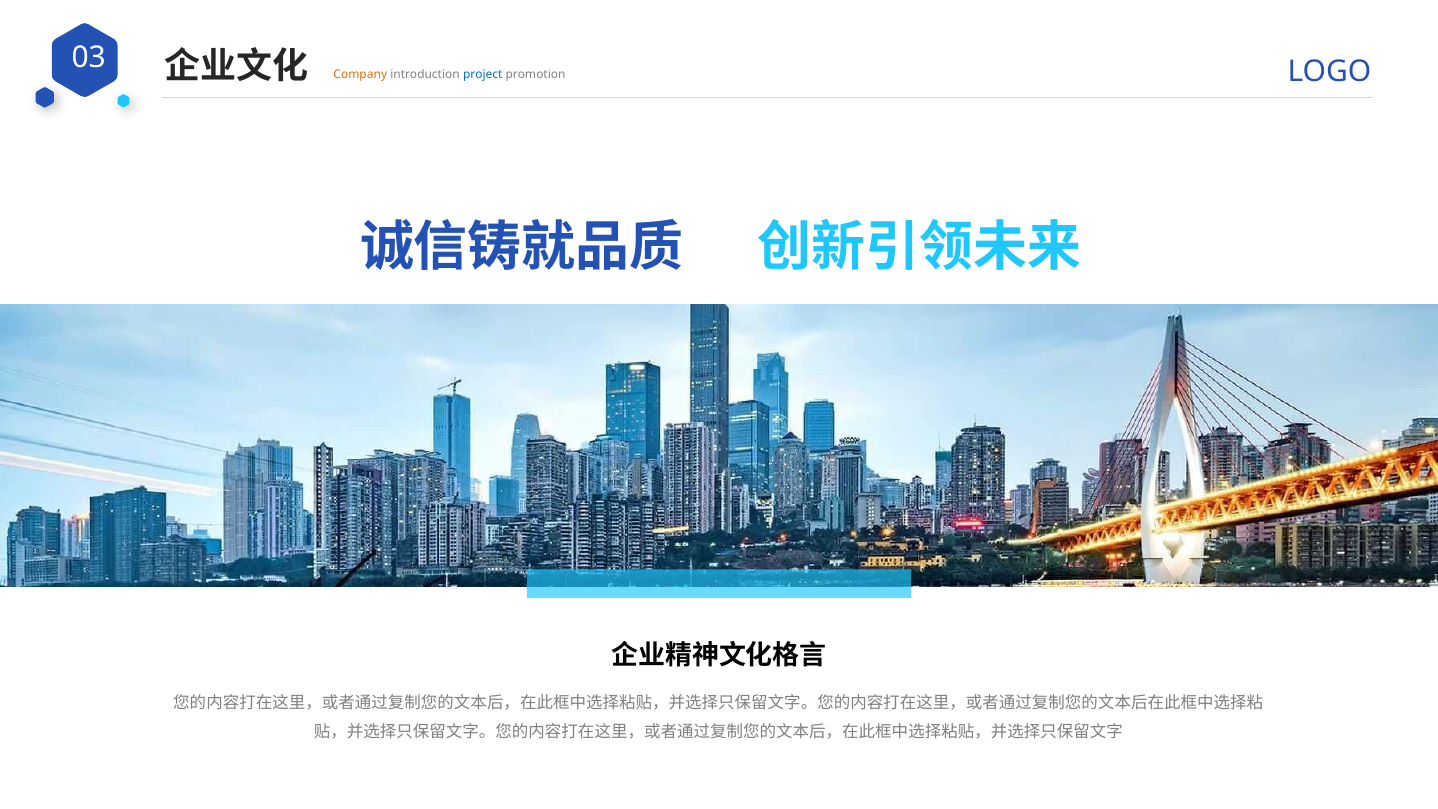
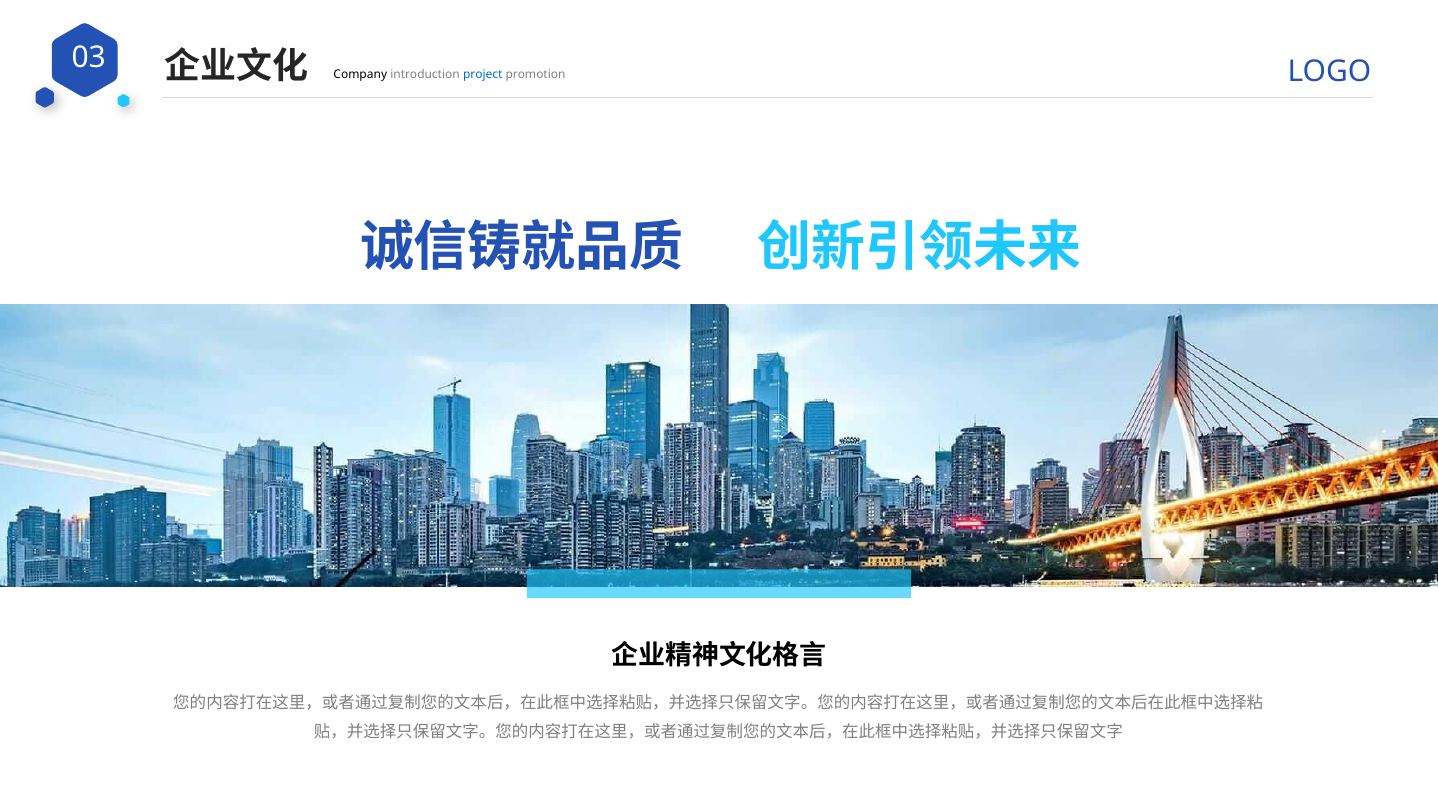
Company colour: orange -> black (360, 75)
